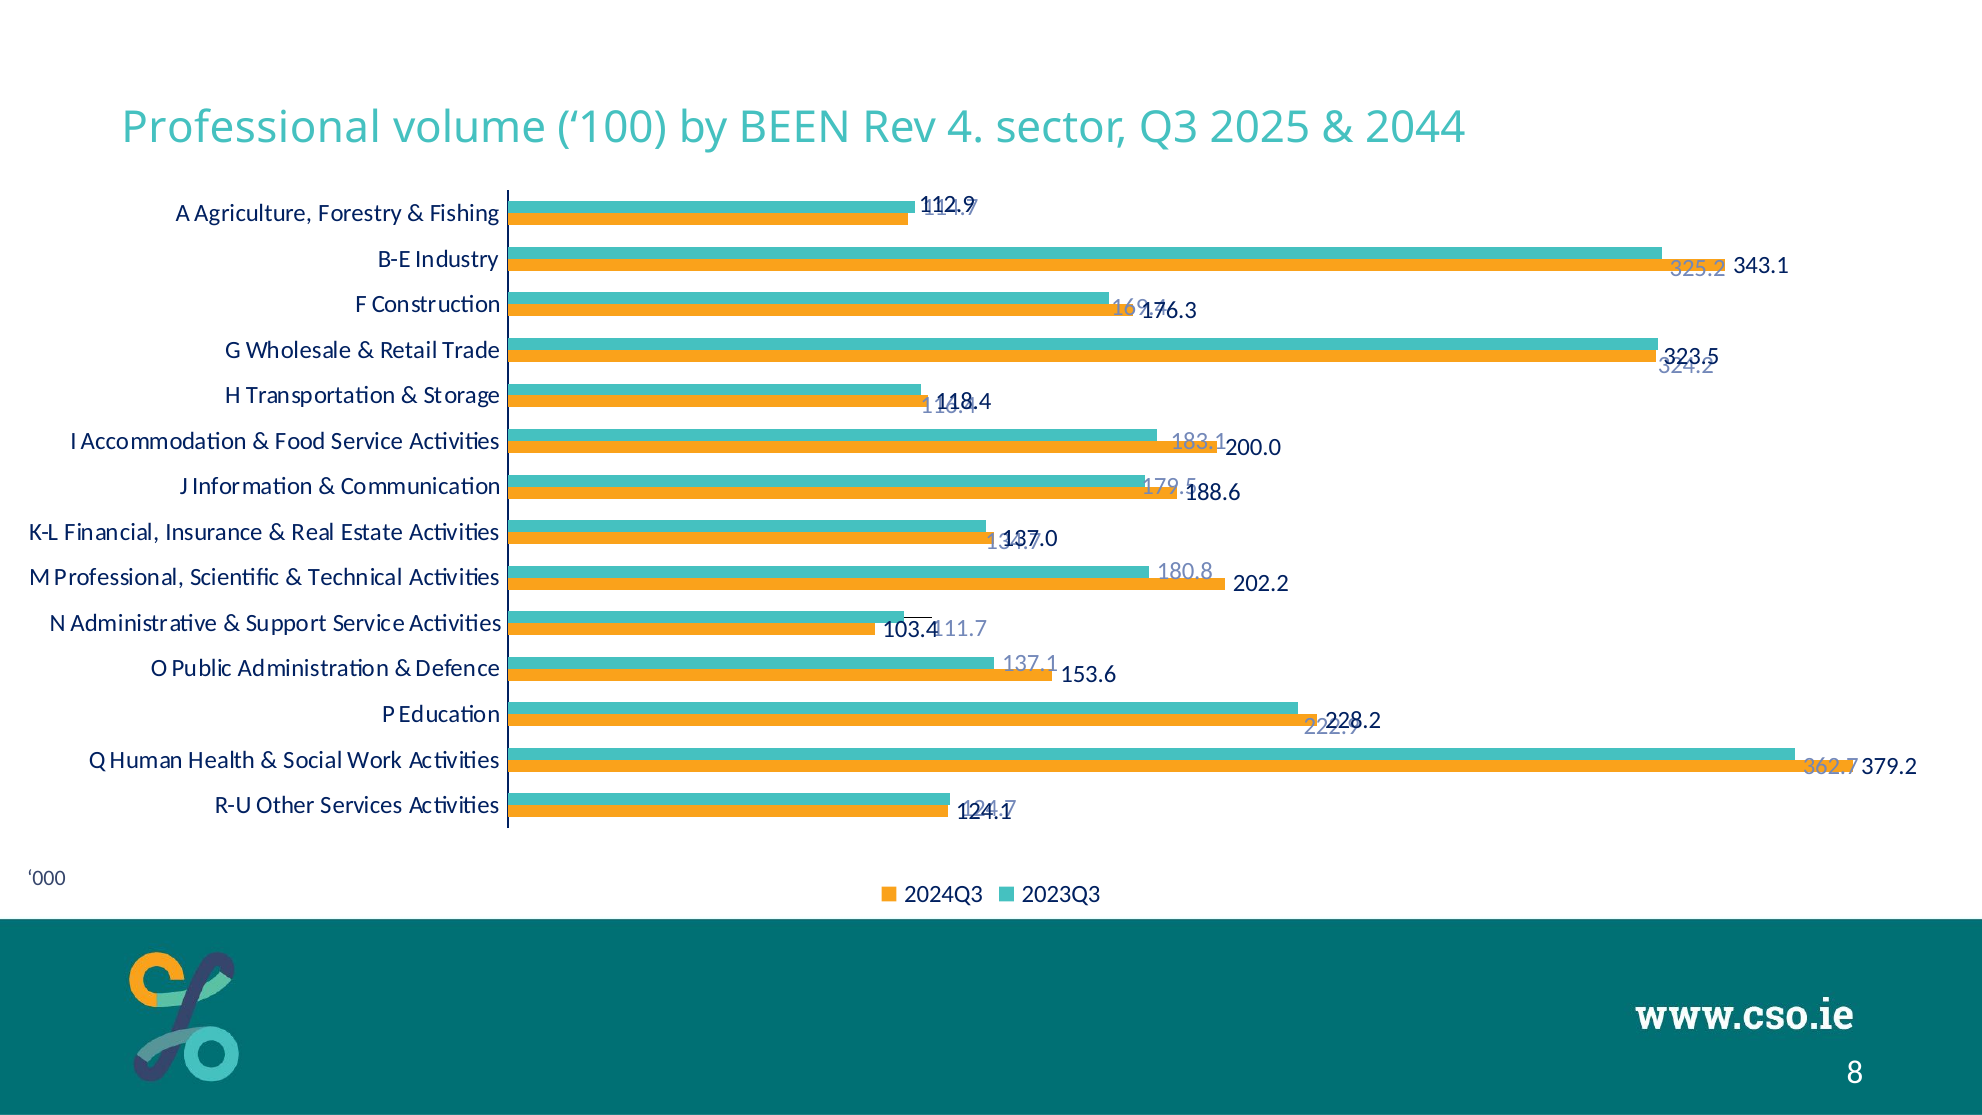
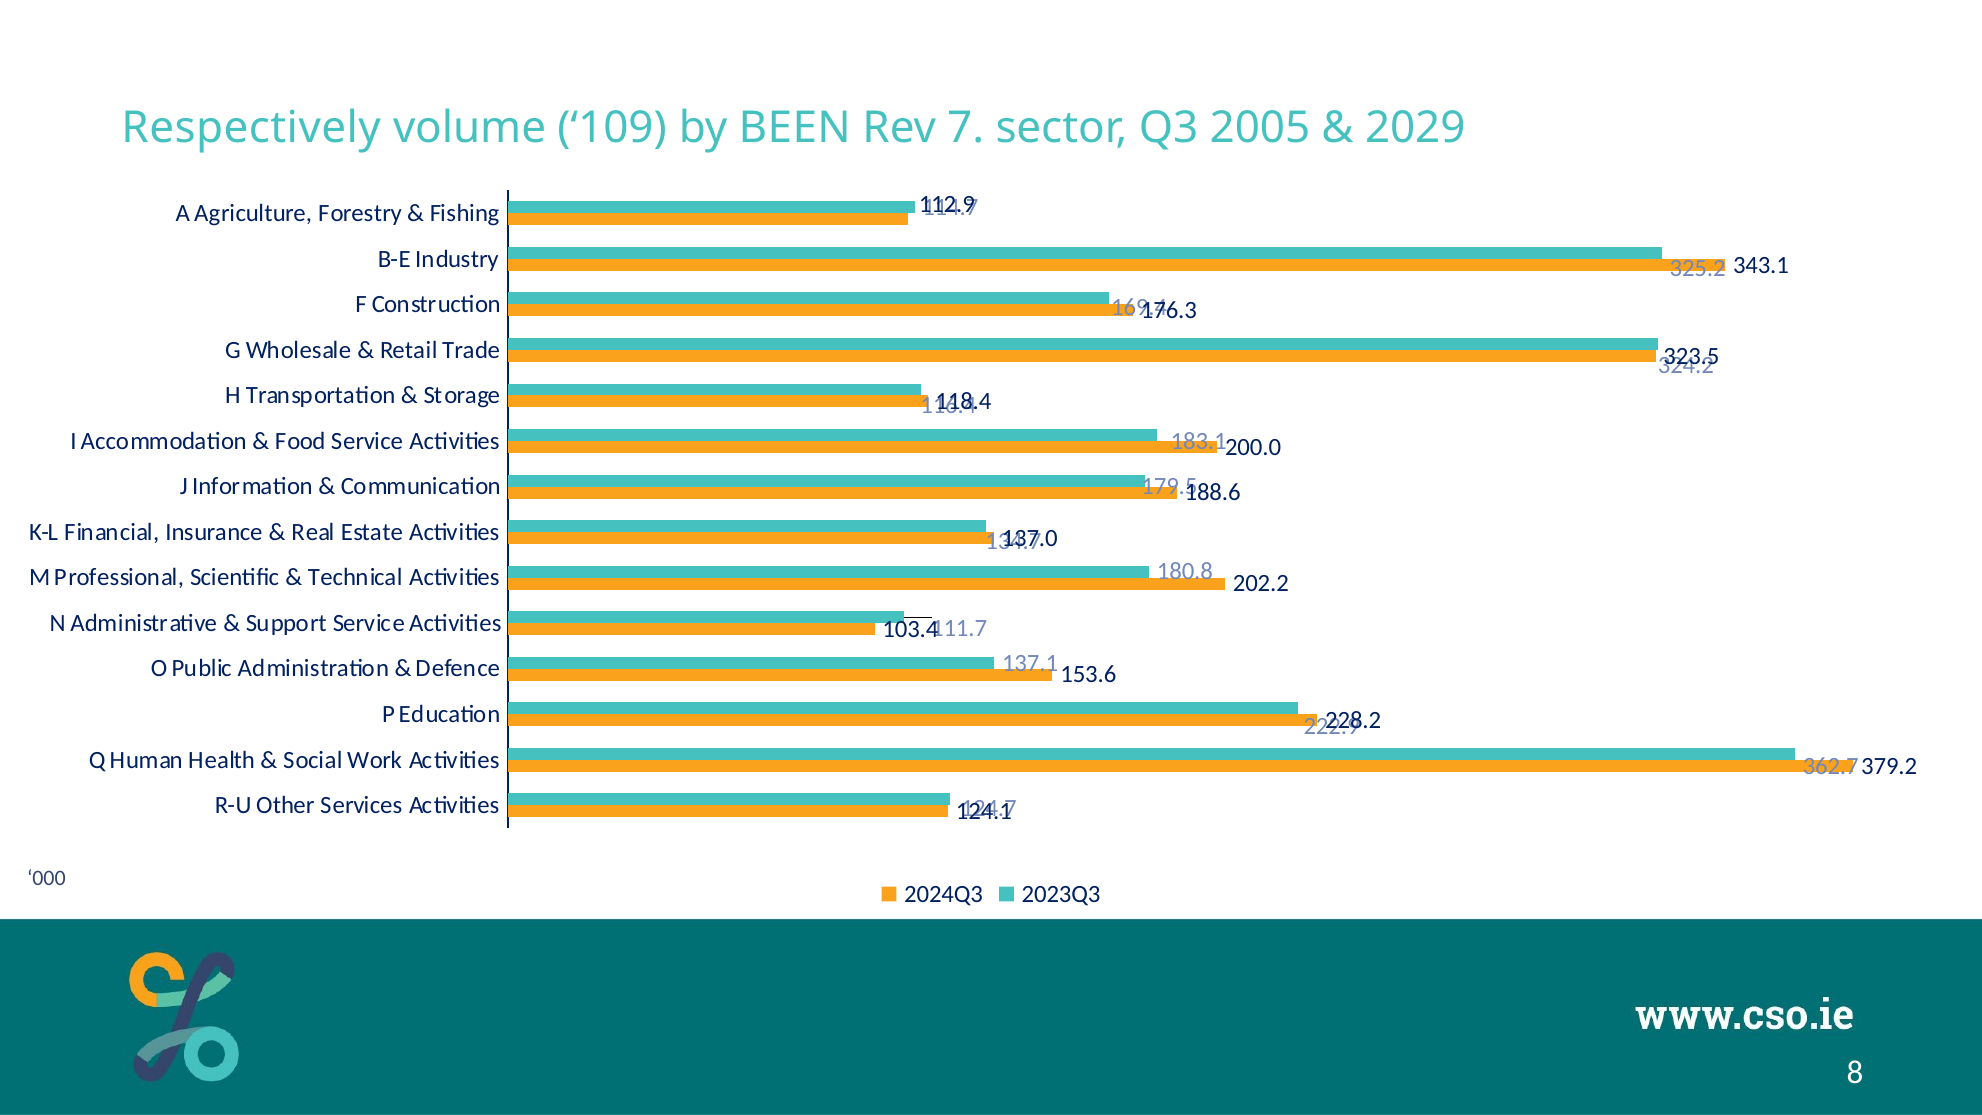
Professional: Professional -> Respectively (251, 128)
volume 100: 100 -> 109 (612, 128)
4: 4 -> 7 (966, 128)
2025: 2025 -> 2005 (1260, 128)
2044: 2044 -> 2029 (1415, 128)
